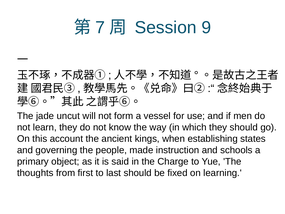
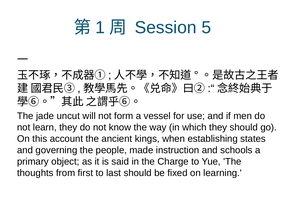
7: 7 -> 1 (100, 28)
9: 9 -> 5 (206, 28)
